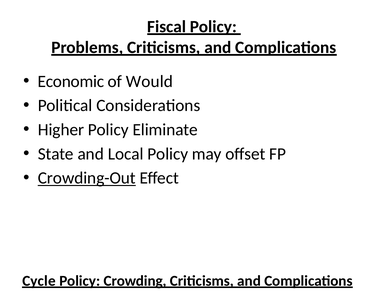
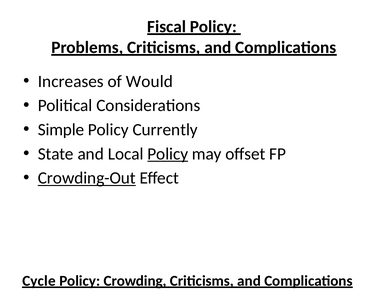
Economic: Economic -> Increases (71, 81)
Higher: Higher -> Simple (61, 130)
Eliminate: Eliminate -> Currently (165, 130)
Policy underline: none -> present (168, 154)
